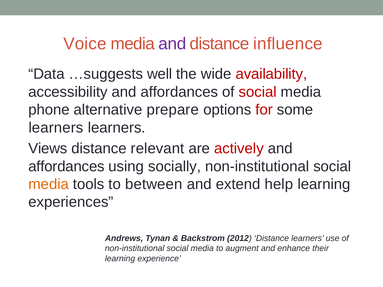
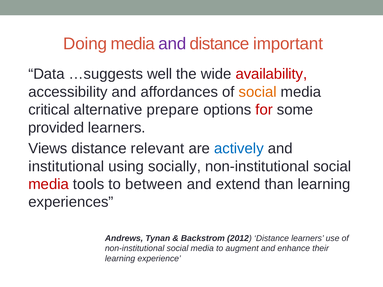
Voice: Voice -> Doing (85, 44)
influence: influence -> important (288, 44)
social colour: red -> orange (258, 92)
phone: phone -> critical (49, 110)
learners: learners -> provided (56, 128)
actively colour: red -> blue (239, 149)
affordances: affordances -> institutional (66, 166)
media colour: orange -> red (49, 184)
help: help -> than (279, 184)
